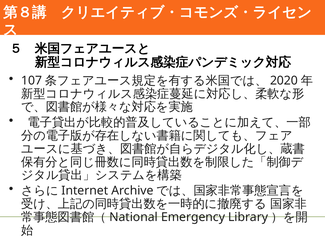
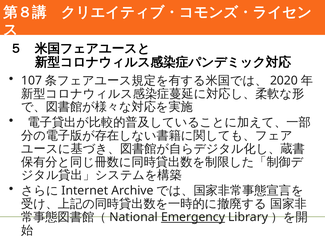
Emergency underline: none -> present (193, 217)
